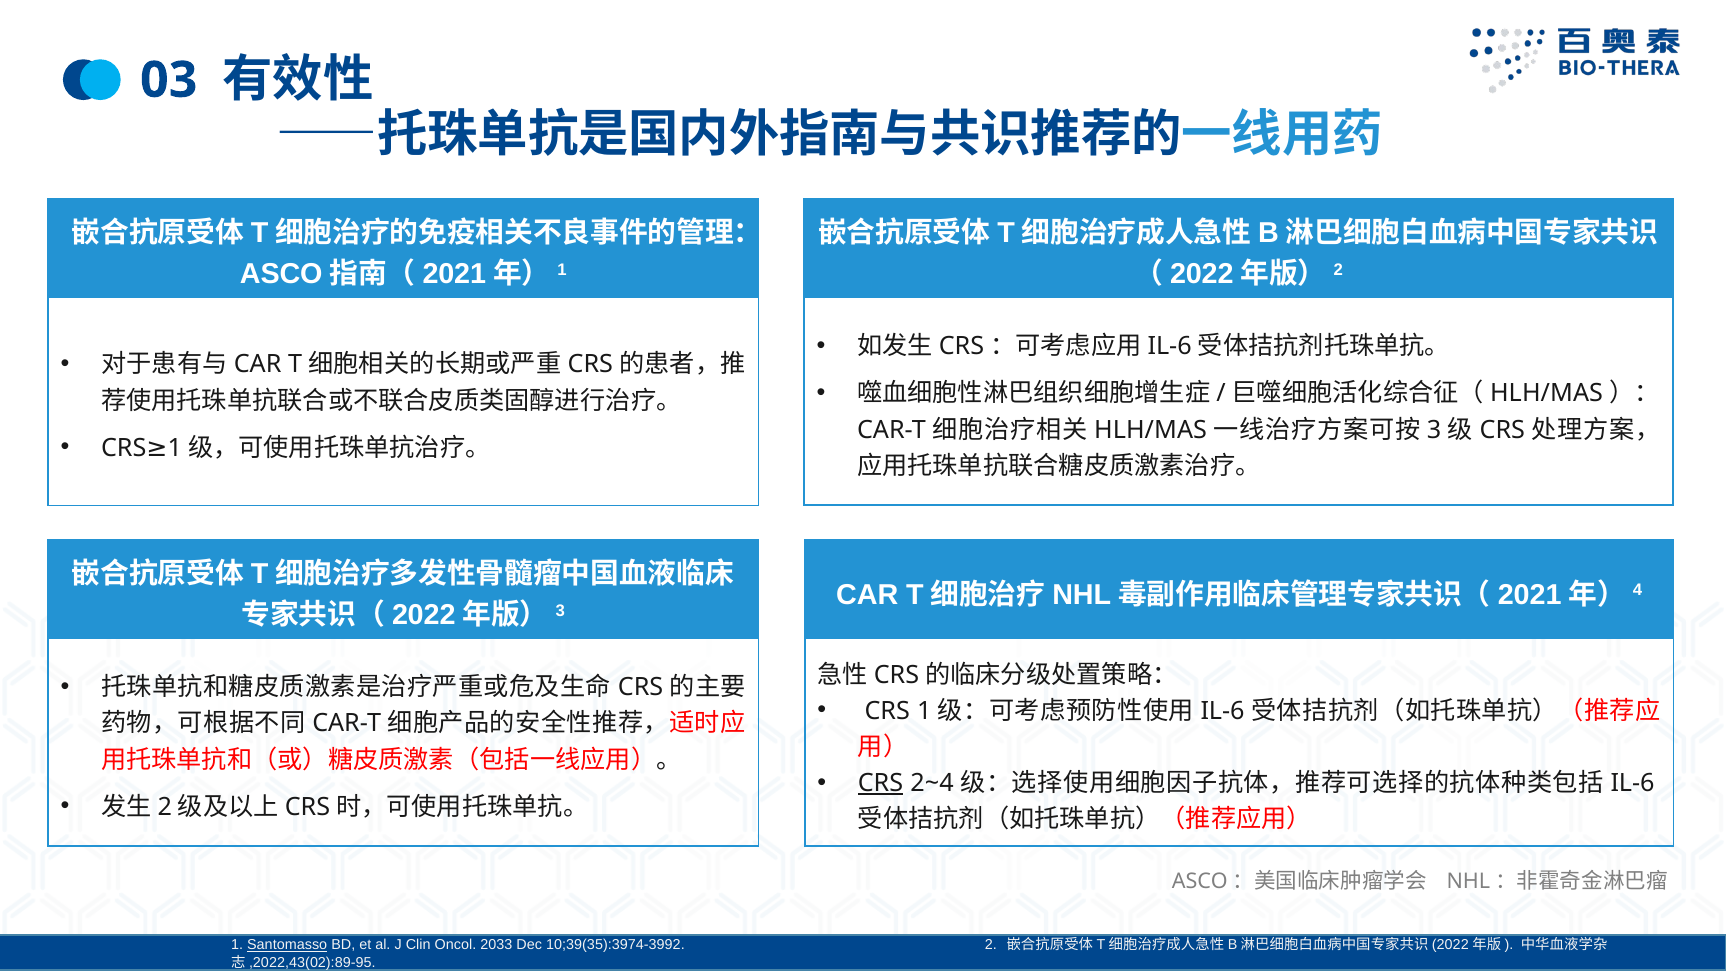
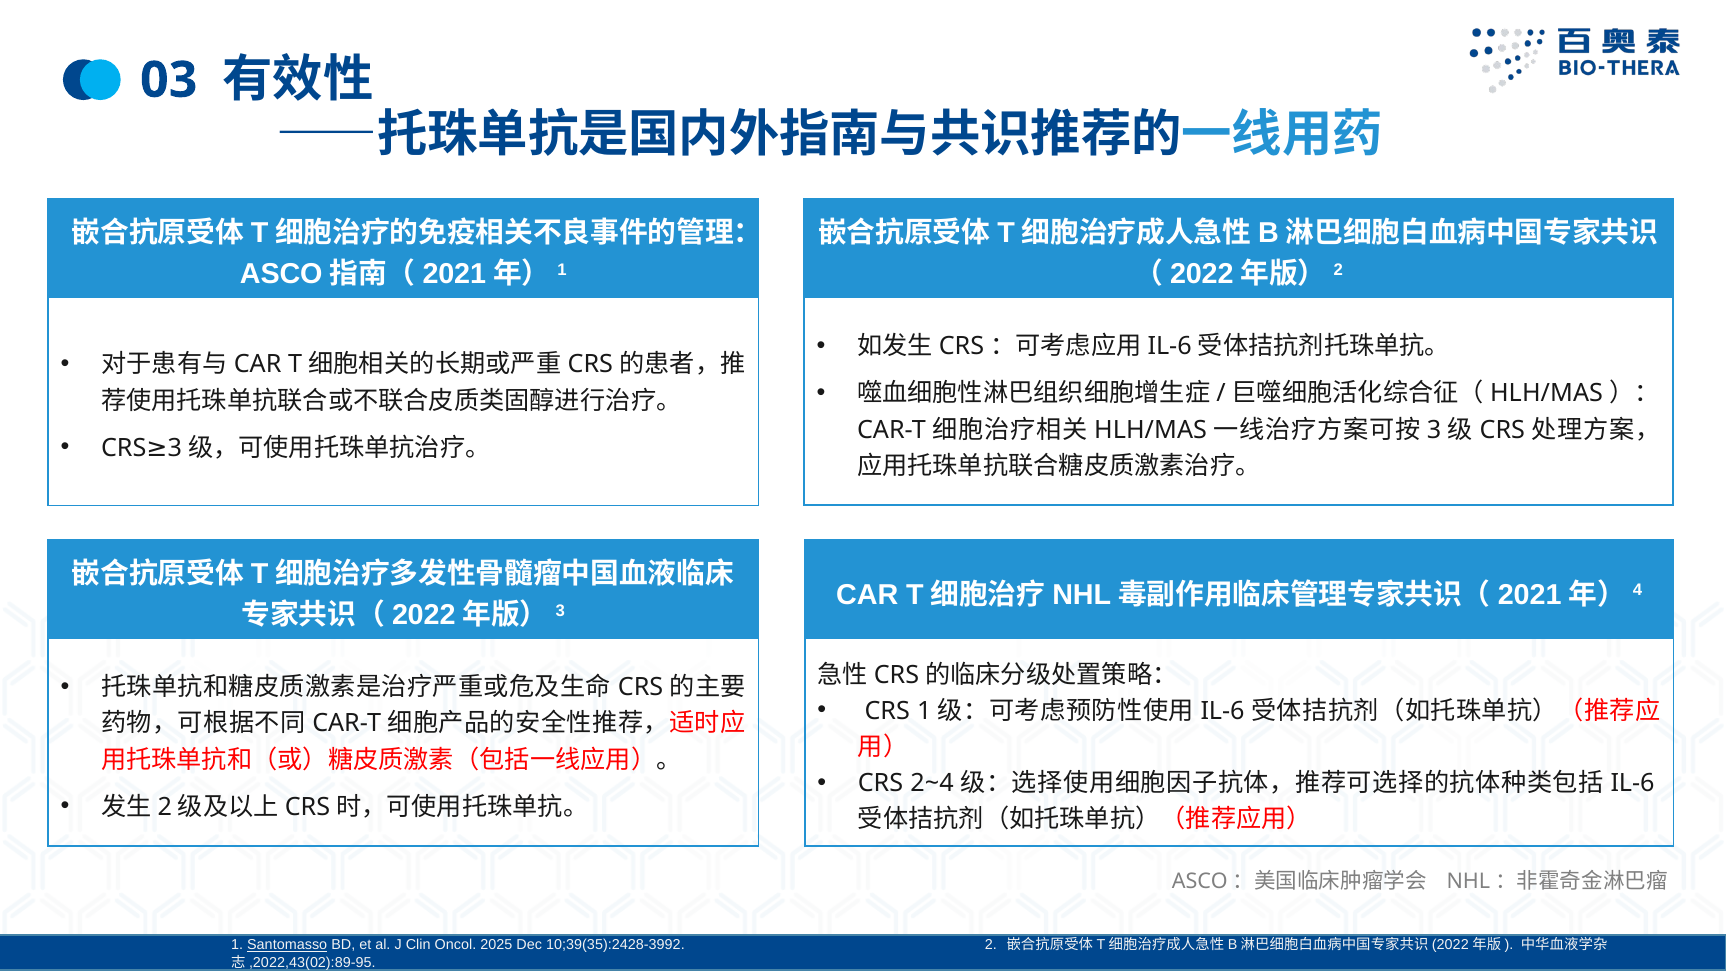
1: 1 -> 3 (175, 448)
CRS underline: present -> none (880, 783)
2033: 2033 -> 2025 (496, 945)
10;39(35):3974-3992: 10;39(35):3974-3992 -> 10;39(35):2428-3992 (615, 945)
